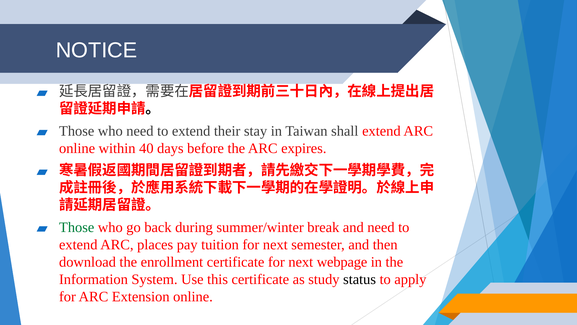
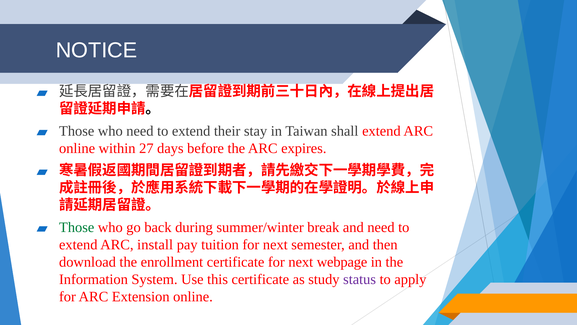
40: 40 -> 27 (146, 148)
places: places -> install (155, 244)
status colour: black -> purple (360, 279)
